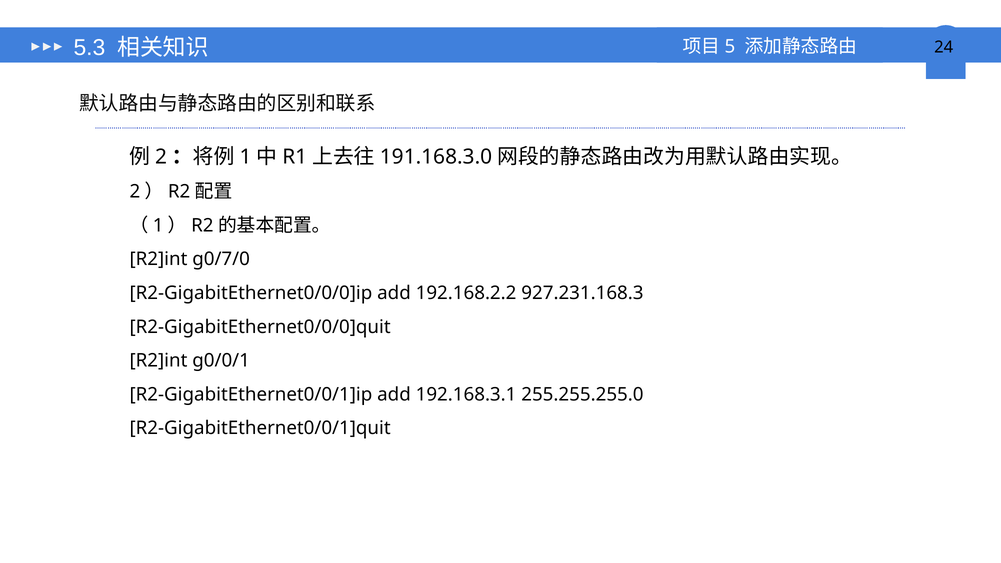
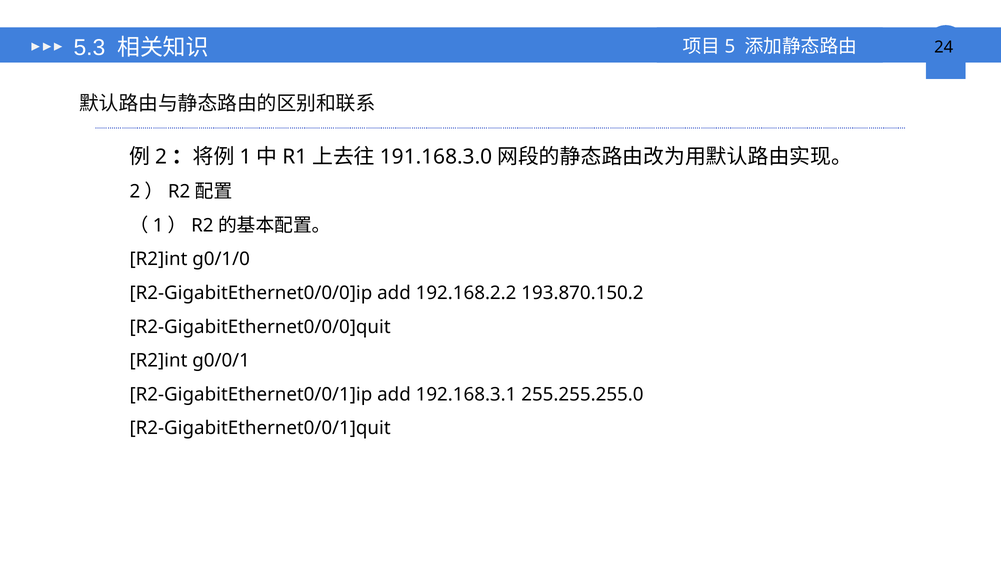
g0/7/0: g0/7/0 -> g0/1/0 (221, 259)
927.231.168.3: 927.231.168.3 -> 193.870.150.2 (582, 293)
